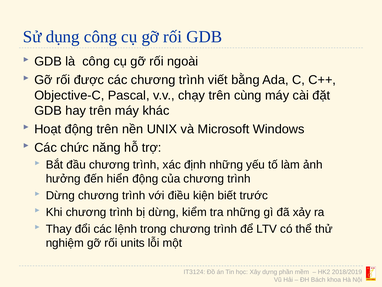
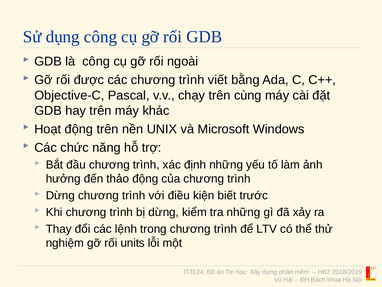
hiển: hiển -> thảo (118, 179)
